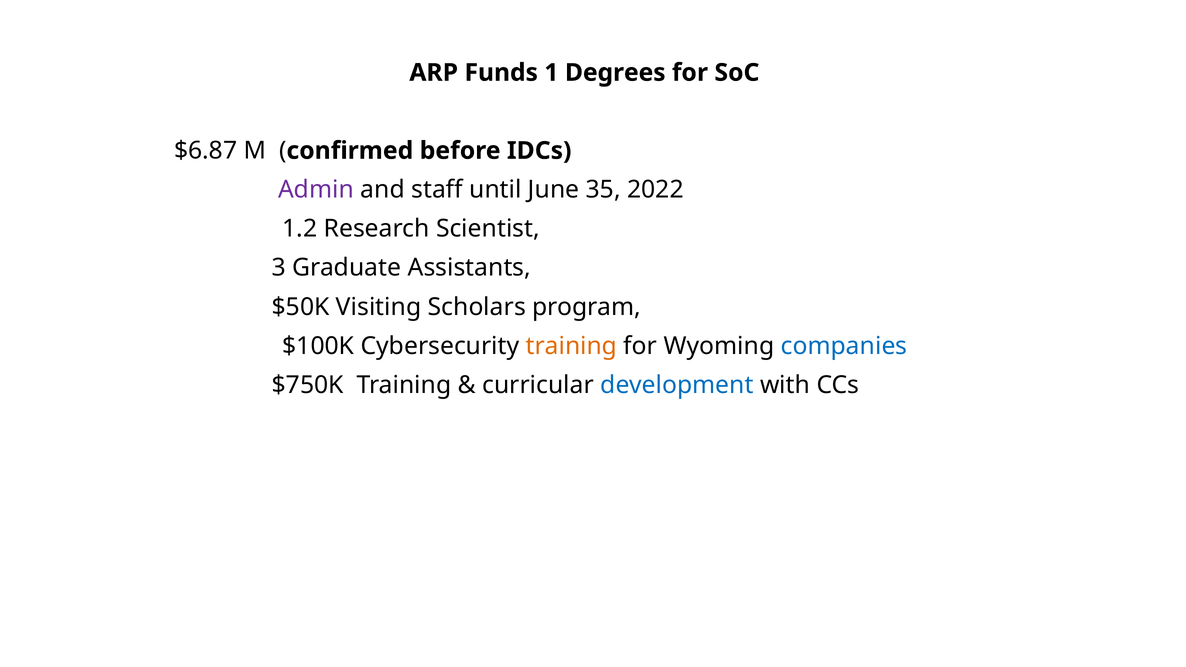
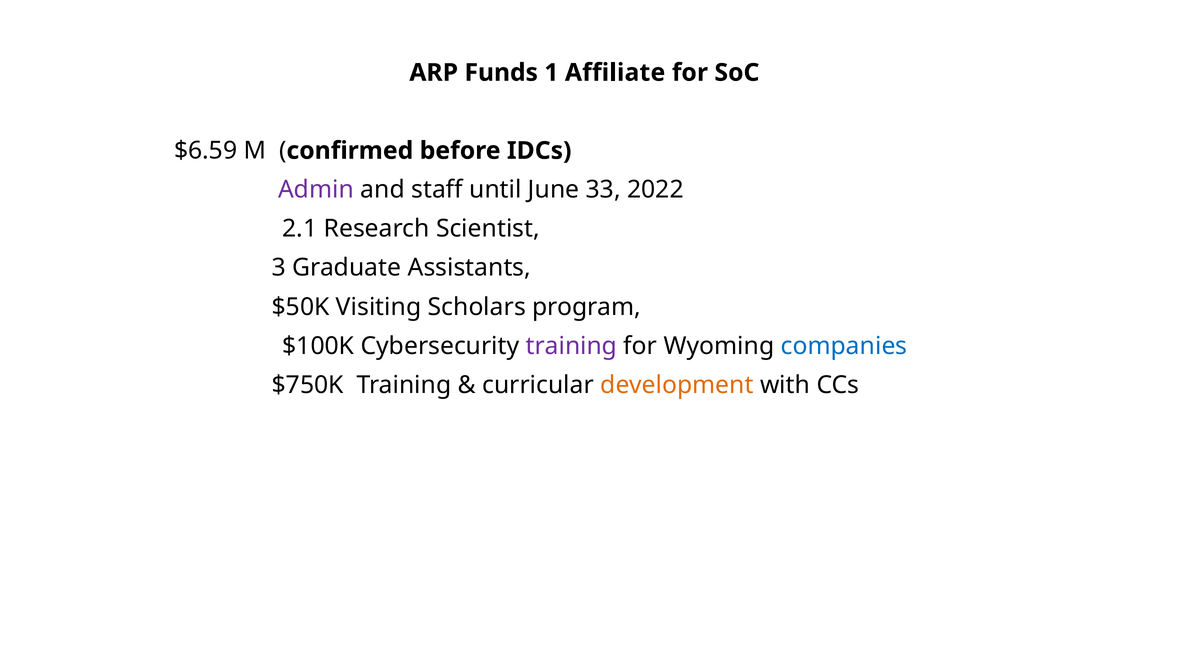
Degrees: Degrees -> Affiliate (615, 73)
$6.87: $6.87 -> $6.59 (206, 151)
35: 35 -> 33 (603, 190)
1.2: 1.2 -> 2.1 (300, 229)
training colour: orange -> purple (571, 346)
development colour: blue -> orange (677, 385)
